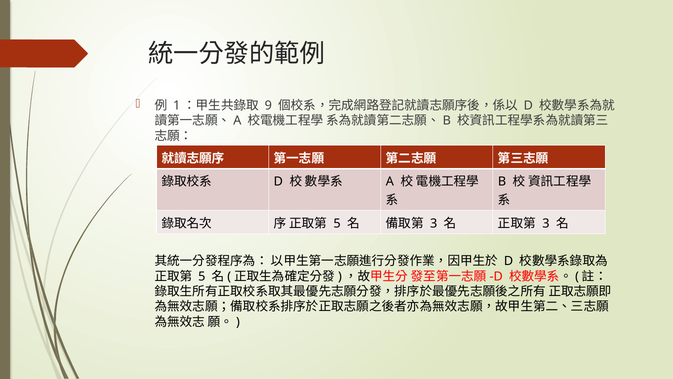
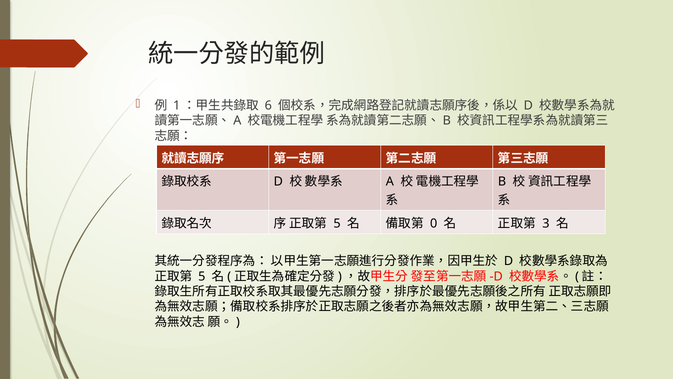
9: 9 -> 6 (268, 105)
3: 3 -> 0 (434, 223)
